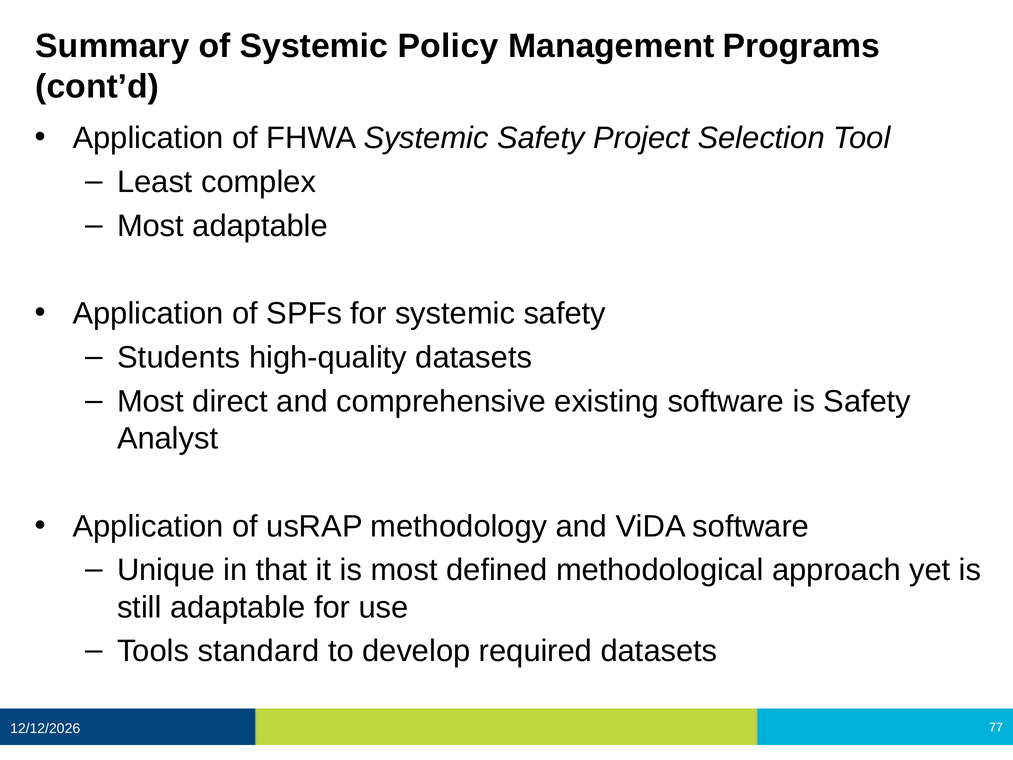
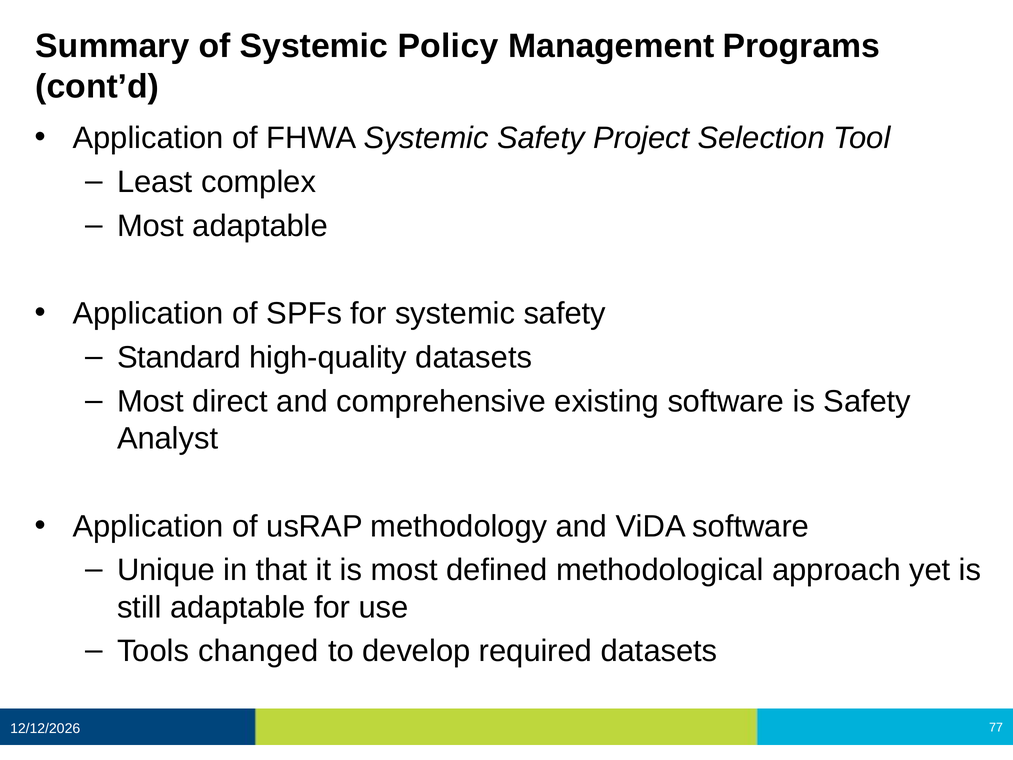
Students: Students -> Standard (179, 357)
standard: standard -> changed (258, 651)
